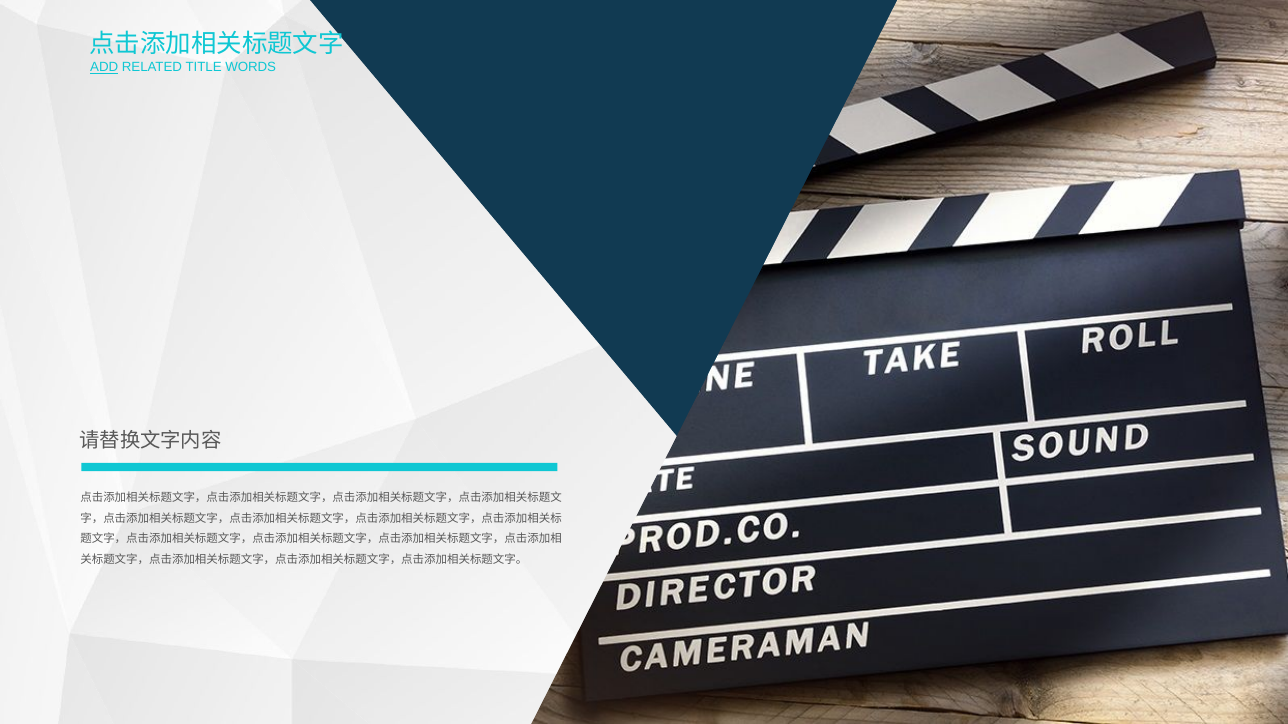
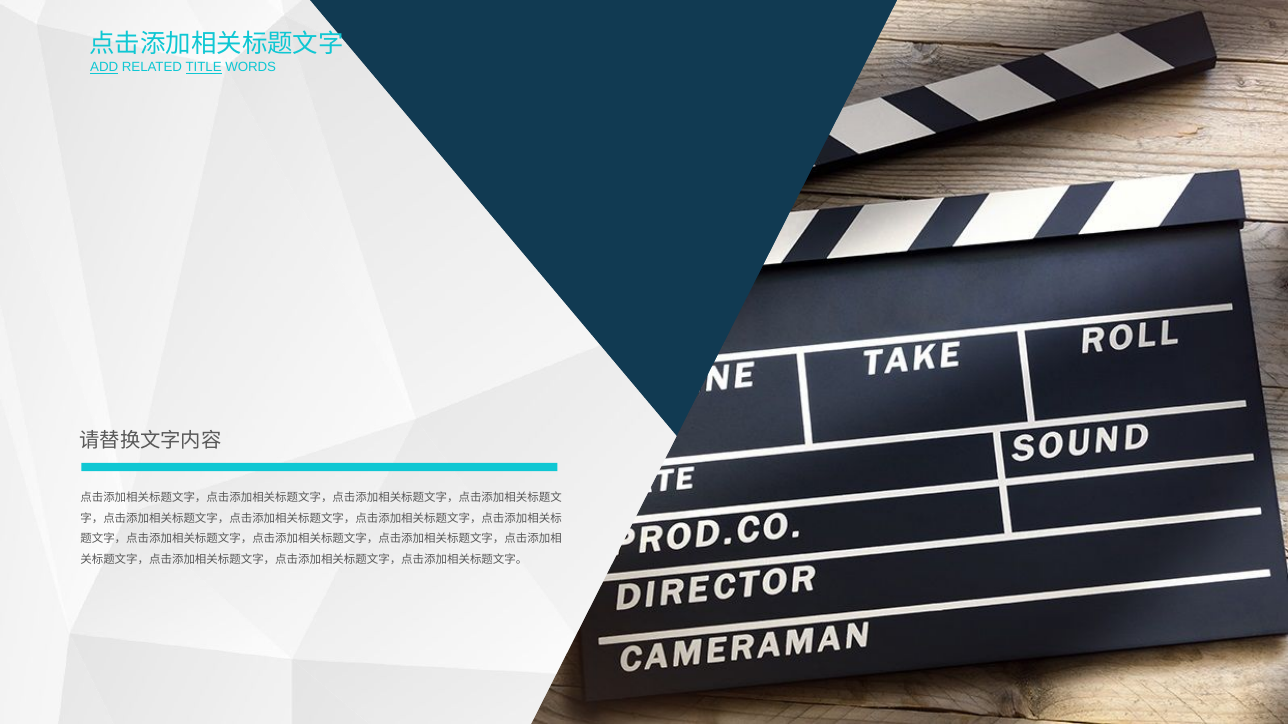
TITLE underline: none -> present (204, 68)
